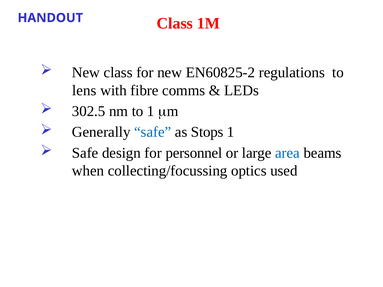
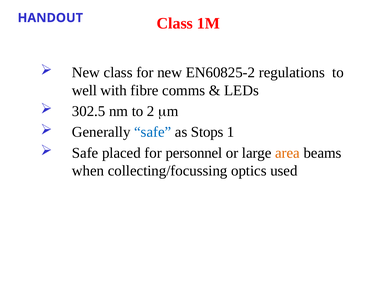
lens: lens -> well (84, 90)
to 1: 1 -> 2 (151, 111)
design: design -> placed (121, 153)
area colour: blue -> orange (287, 153)
